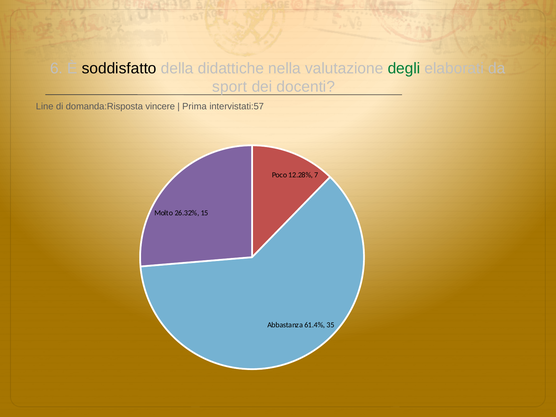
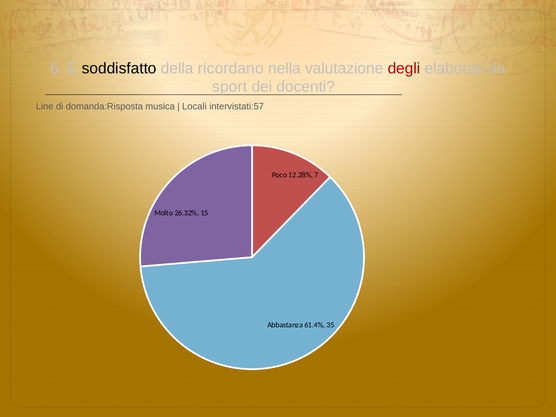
didattiche: didattiche -> ricordano (231, 68)
degli colour: green -> red (404, 68)
vincere: vincere -> musica (160, 106)
Prima: Prima -> Locali (194, 106)
